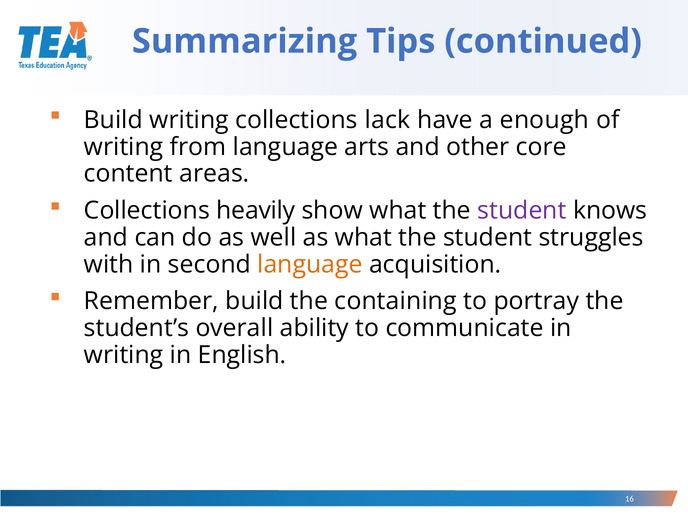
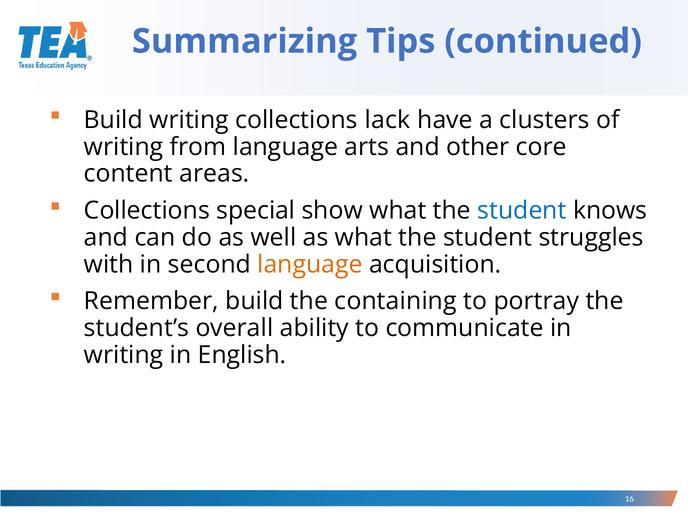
enough: enough -> clusters (545, 120)
heavily: heavily -> special (256, 211)
student colour: purple -> blue (522, 211)
